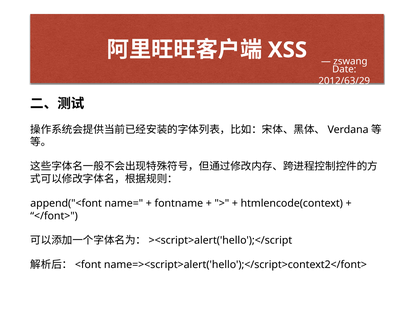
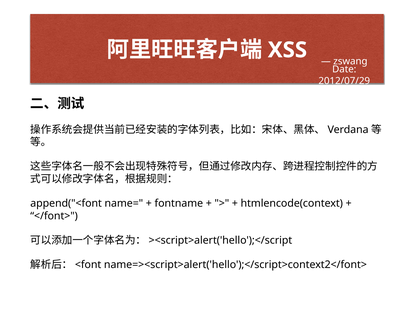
2012/63/29: 2012/63/29 -> 2012/07/29 (344, 81)
